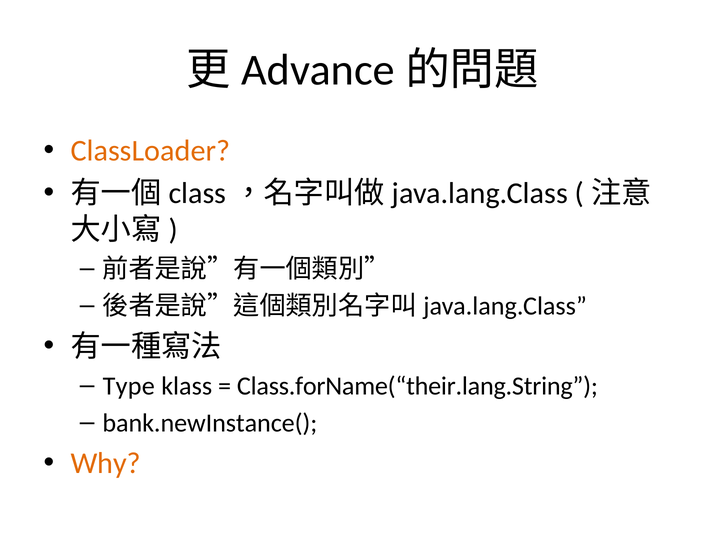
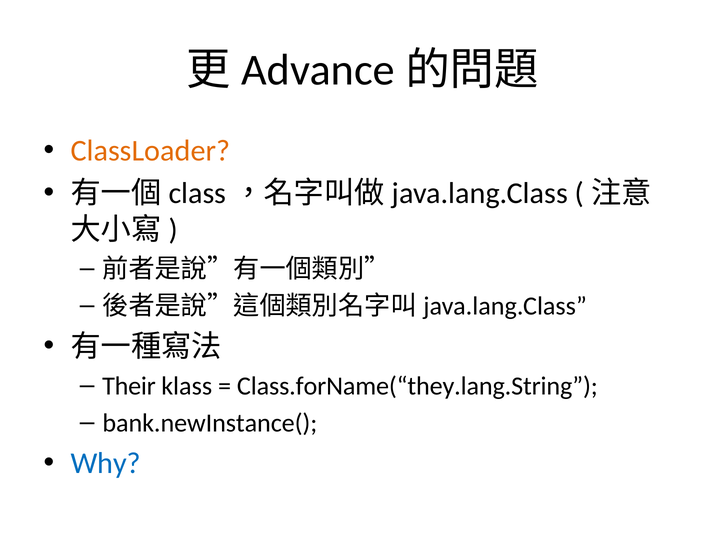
Type: Type -> Their (129, 386)
Class.forName(“their.lang.String: Class.forName(“their.lang.String -> Class.forName(“they.lang.String (417, 386)
Why colour: orange -> blue (106, 463)
